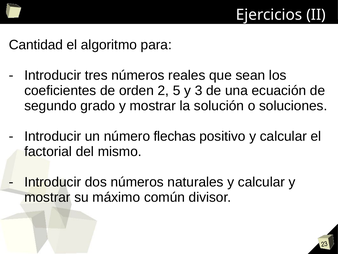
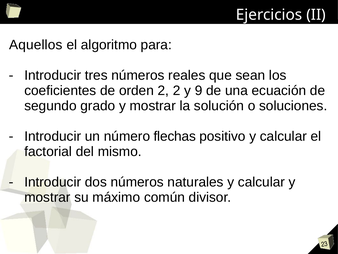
Cantidad: Cantidad -> Aquellos (36, 45)
2 5: 5 -> 2 (177, 90)
3: 3 -> 9 (199, 90)
